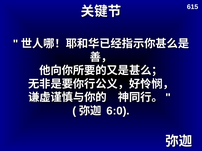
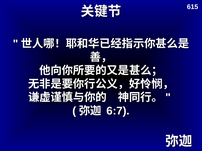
6:0: 6:0 -> 6:7 (118, 111)
